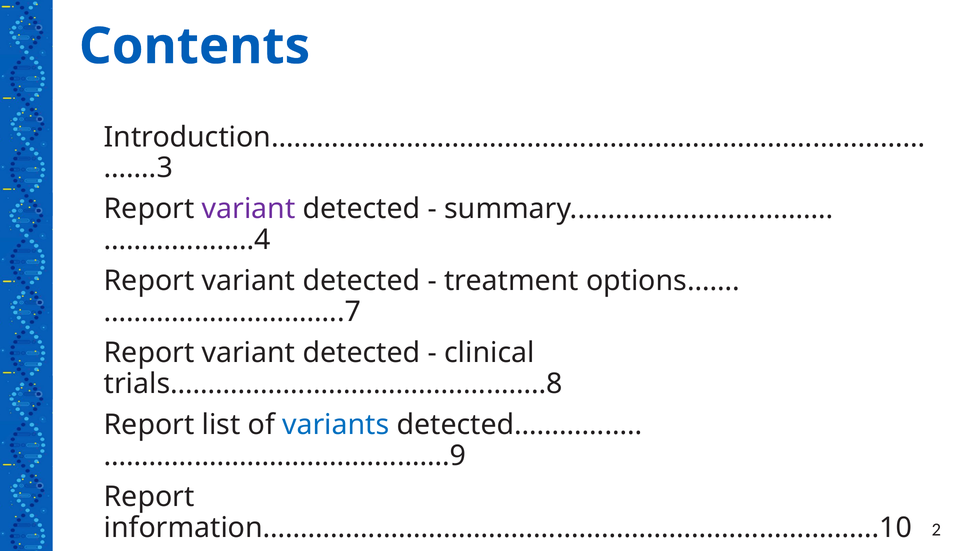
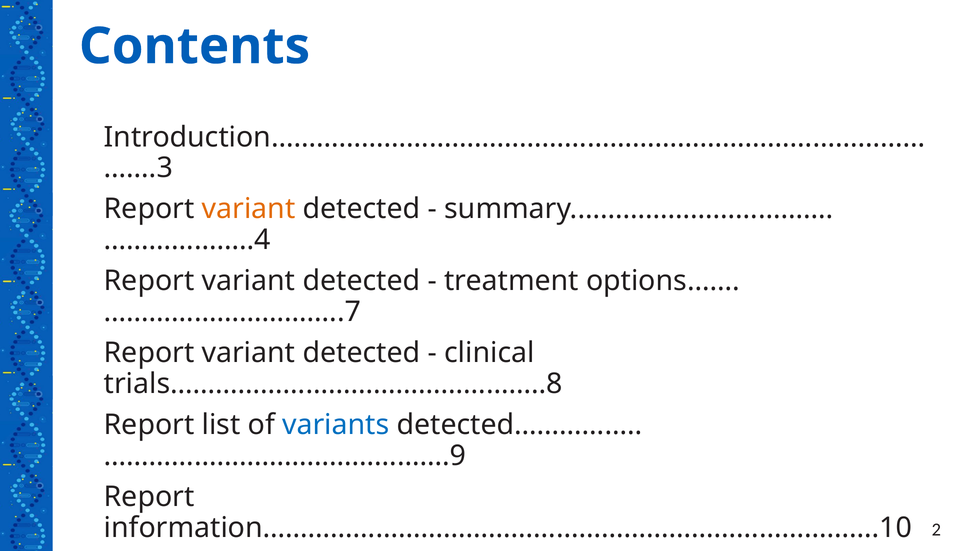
variant colour: purple -> orange (249, 209)
